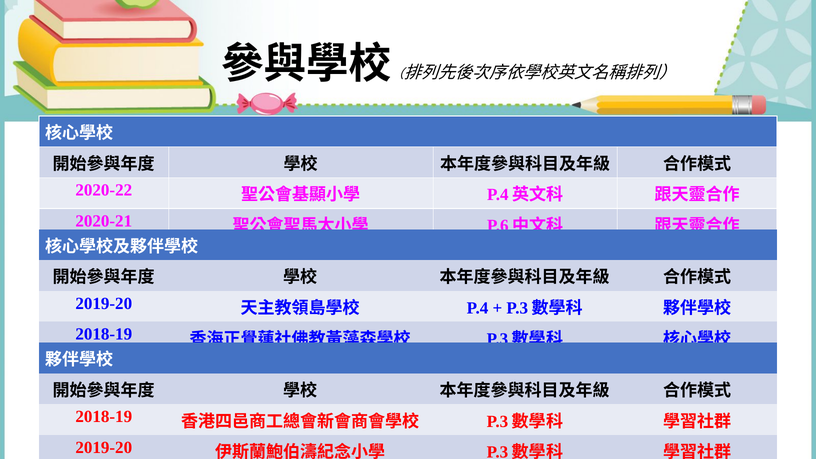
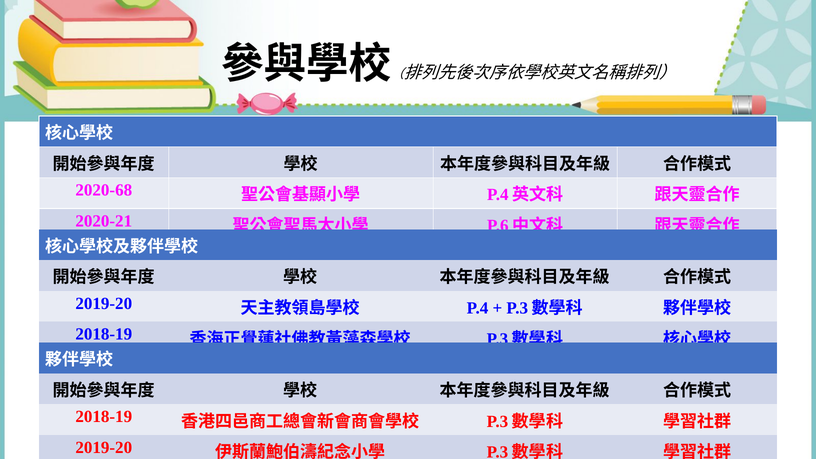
2020-22: 2020-22 -> 2020-68 (104, 190)
